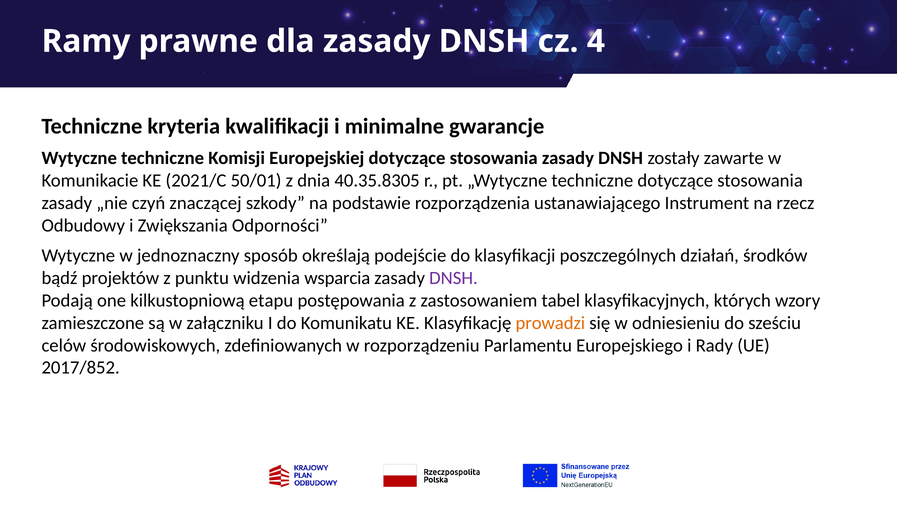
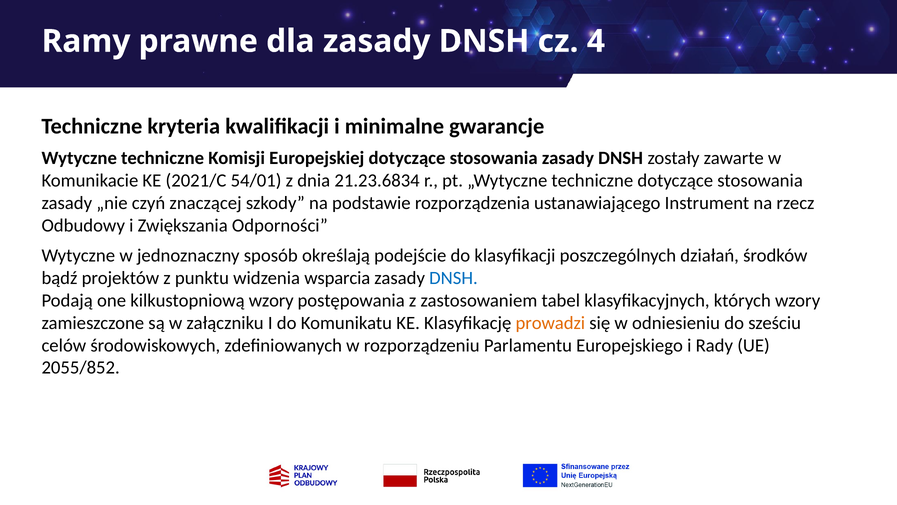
50/01: 50/01 -> 54/01 (256, 180)
40.35.8305: 40.35.8305 -> 21.23.6834 (377, 180)
DNSH colour: purple -> blue (453, 278)
kilkustopniową etapu: etapu -> wzory (271, 300)
2017/852: 2017/852 -> 2055/852 (81, 367)
